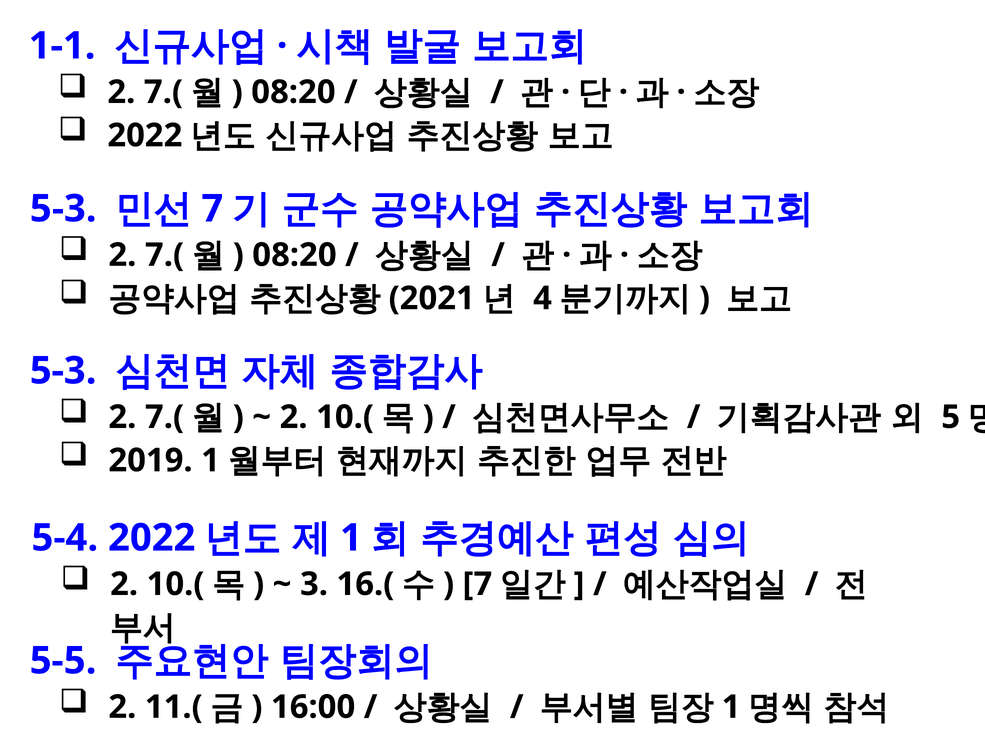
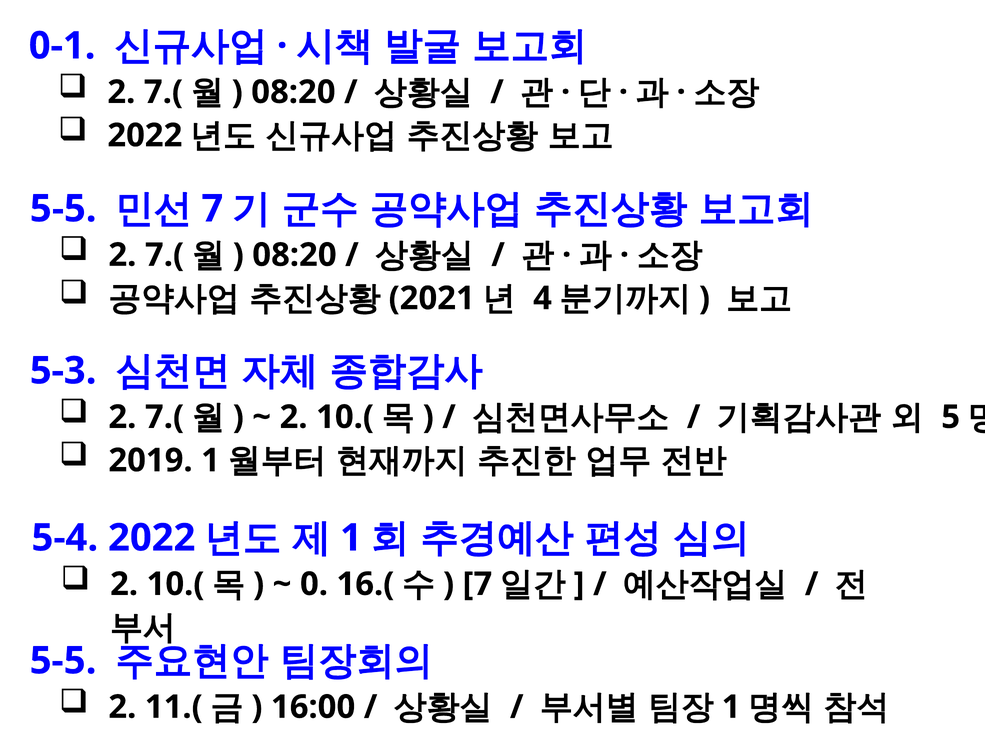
1-1: 1-1 -> 0-1 (62, 46)
5-3: 5-3 -> 5-5 (63, 209)
3: 3 -> 0 (314, 584)
